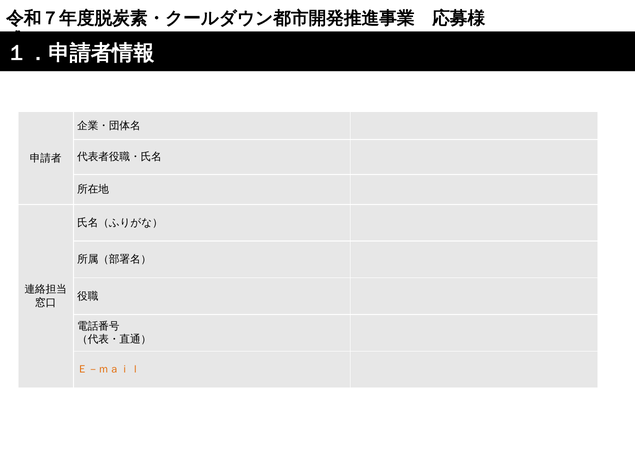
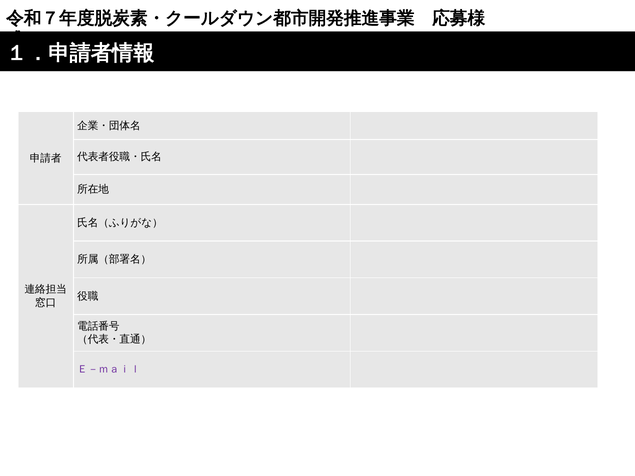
Ｅ－ｍａｉｌ colour: orange -> purple (109, 370)
